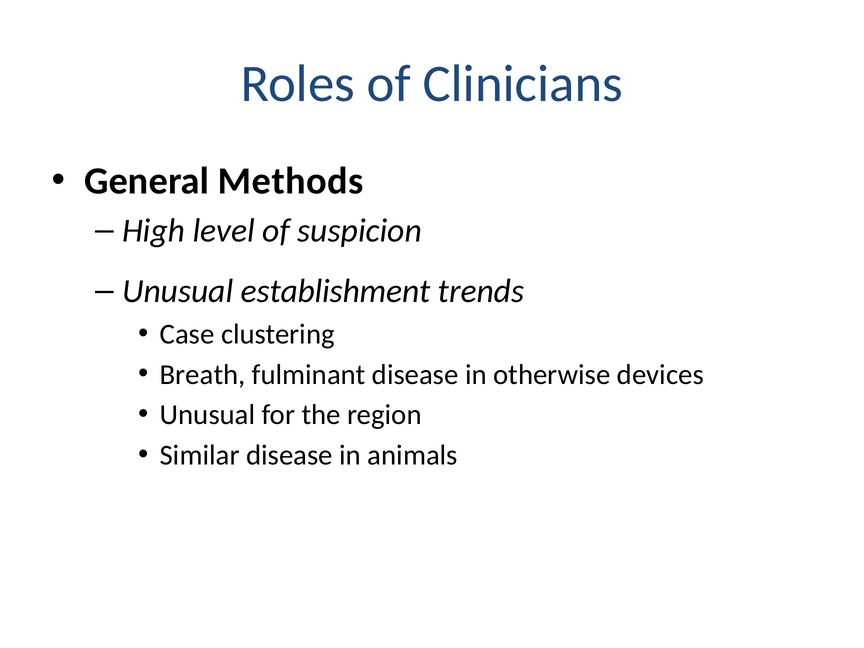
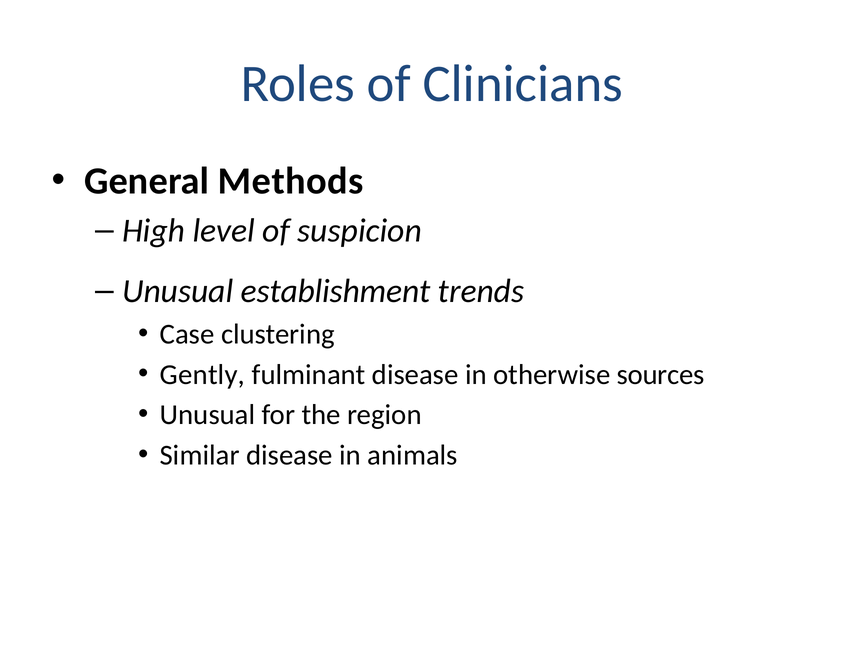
Breath: Breath -> Gently (203, 375)
devices: devices -> sources (661, 375)
